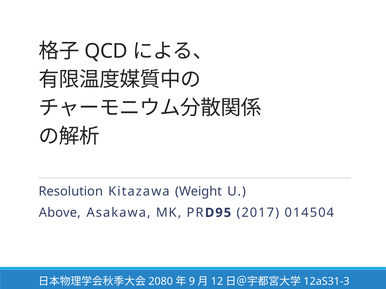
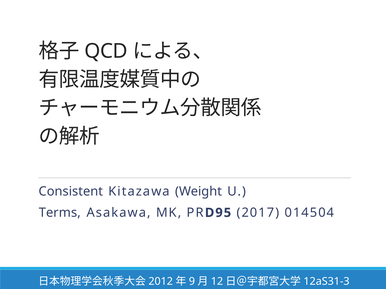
Resolution: Resolution -> Consistent (71, 192)
Above: Above -> Terms (60, 213)
2080: 2080 -> 2012 (161, 282)
